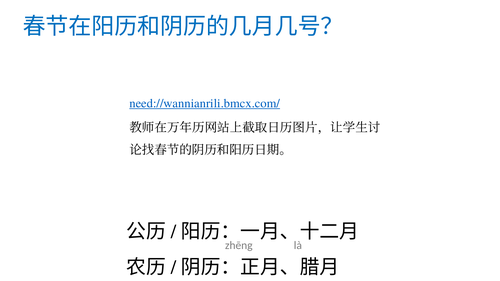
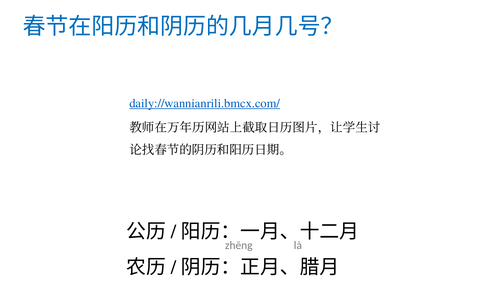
need://wannianrili.bmcx.com/: need://wannianrili.bmcx.com/ -> daily://wannianrili.bmcx.com/ (205, 103)
